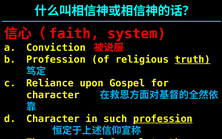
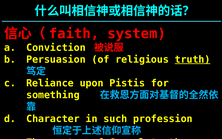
Profession: Profession -> Persuasion (56, 59)
upon Gospel: Gospel -> Pistis (127, 83)
character: character -> something (53, 95)
profession underline: present -> none (163, 119)
